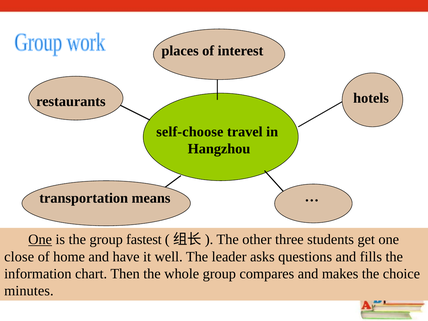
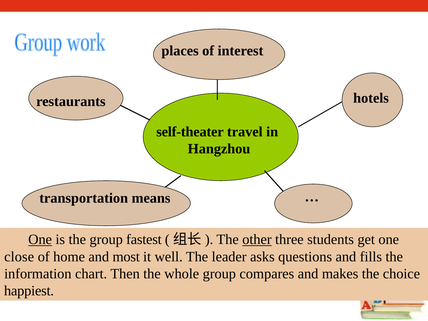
self-choose: self-choose -> self-theater (190, 132)
other underline: none -> present (257, 240)
have: have -> most (126, 257)
minutes: minutes -> happiest (29, 291)
